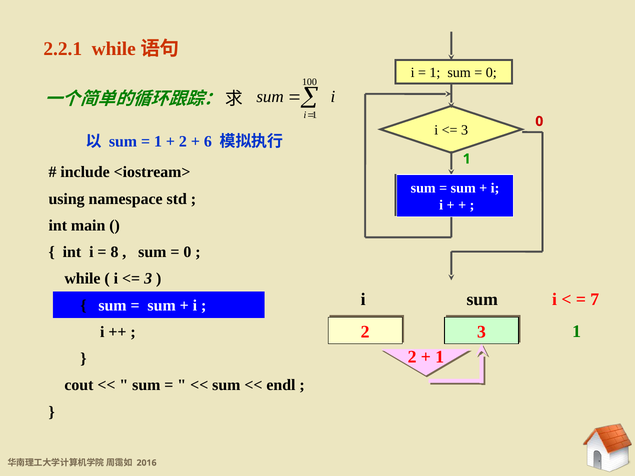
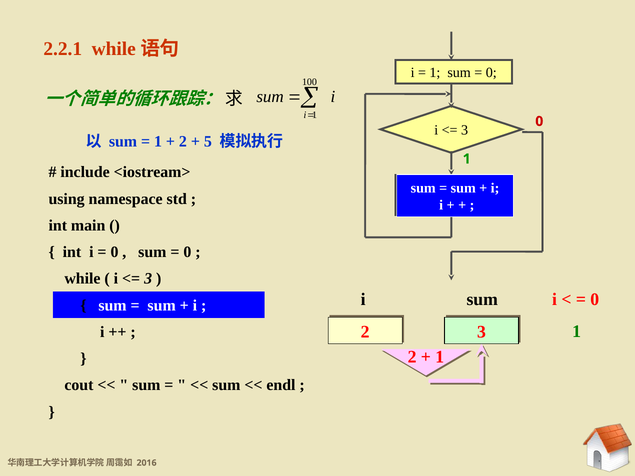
6: 6 -> 5 (208, 142)
8: 8 -> 0 (114, 252)
7: 7 -> 0 (595, 300)
